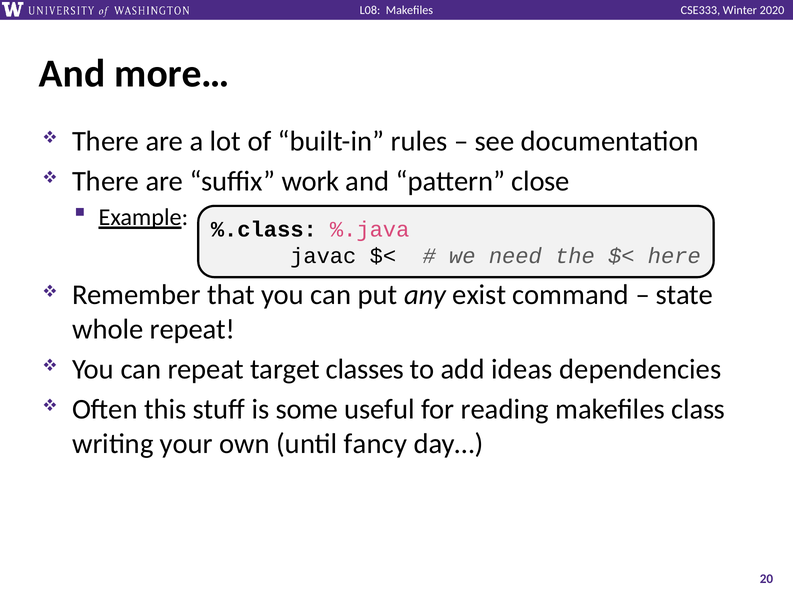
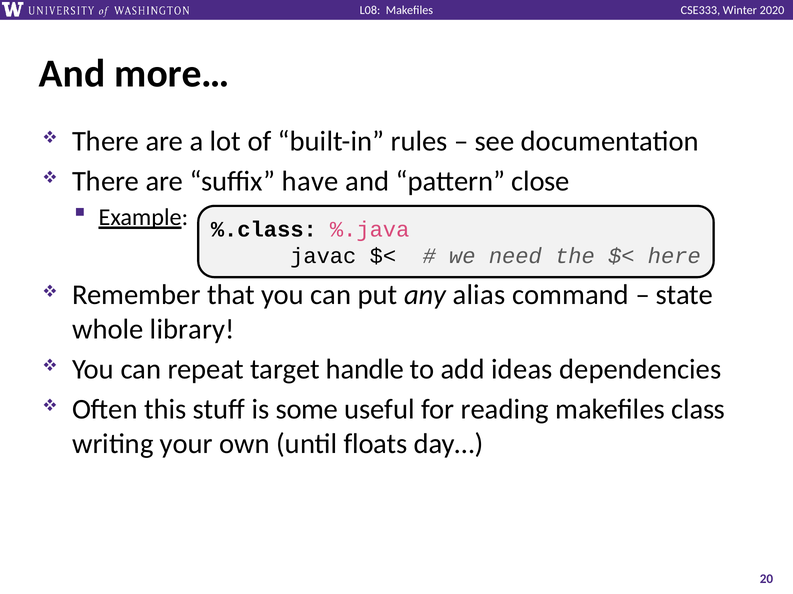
work: work -> have (310, 181)
exist: exist -> alias (479, 295)
whole repeat: repeat -> library (192, 330)
classes: classes -> handle (365, 370)
fancy: fancy -> floats (376, 444)
